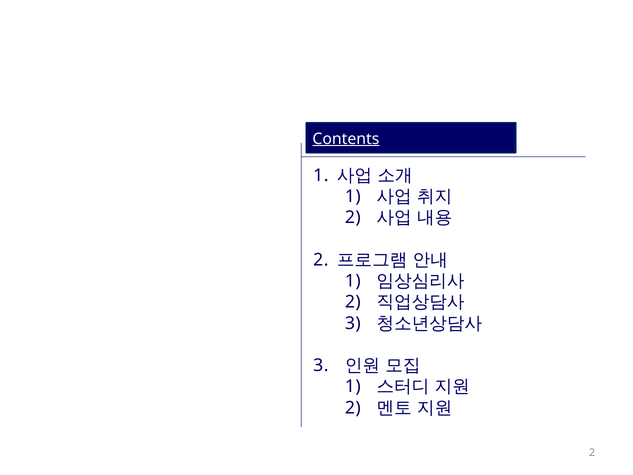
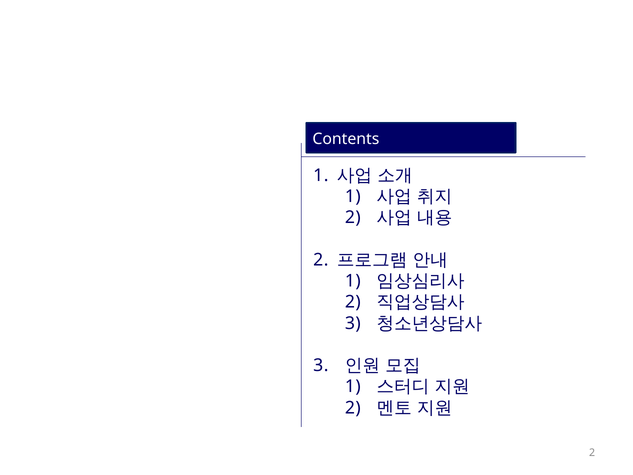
Contents underline: present -> none (346, 139)
